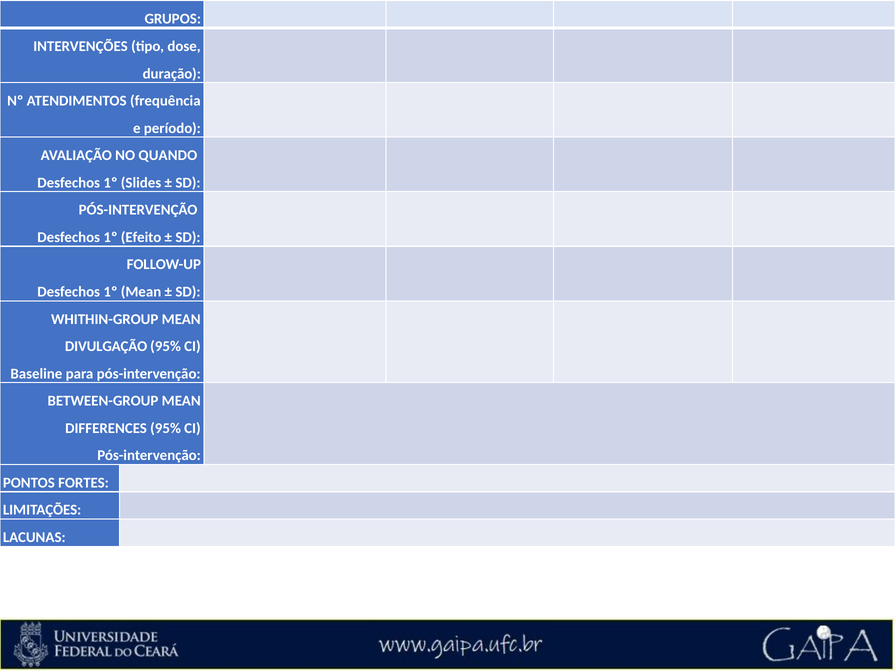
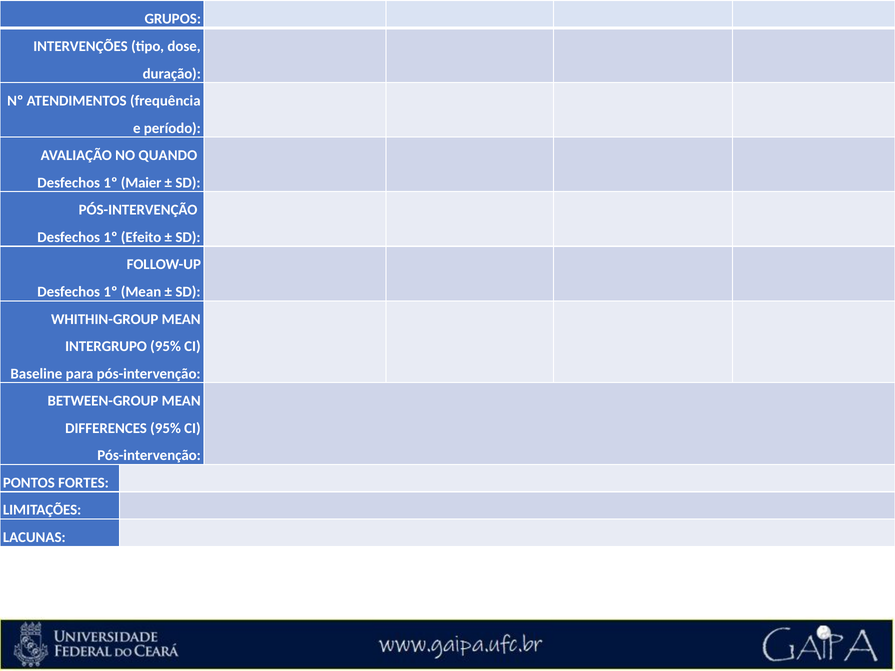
Slides: Slides -> Maier (141, 183)
DIVULGAÇÃO: DIVULGAÇÃO -> INTERGRUPO (106, 347)
